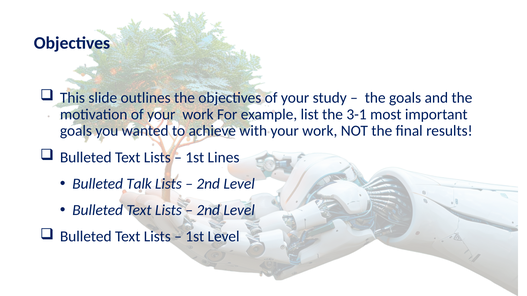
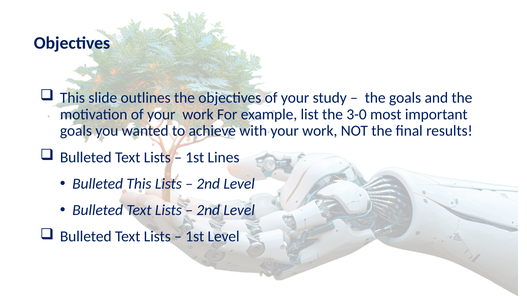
3-1: 3-1 -> 3-0 (357, 115)
Bulleted Talk: Talk -> This (139, 184)
